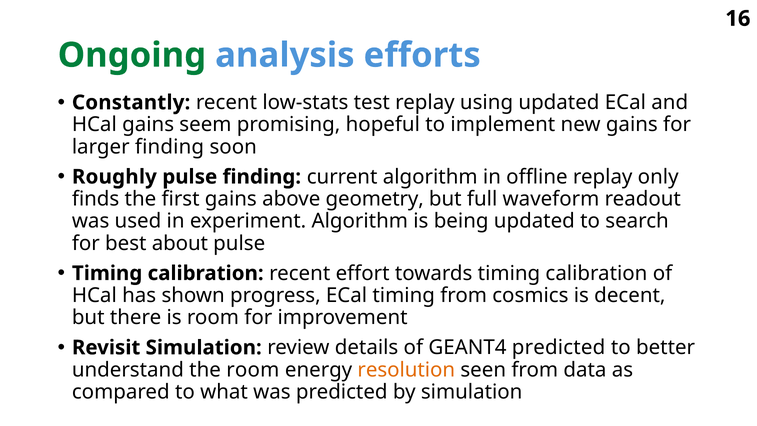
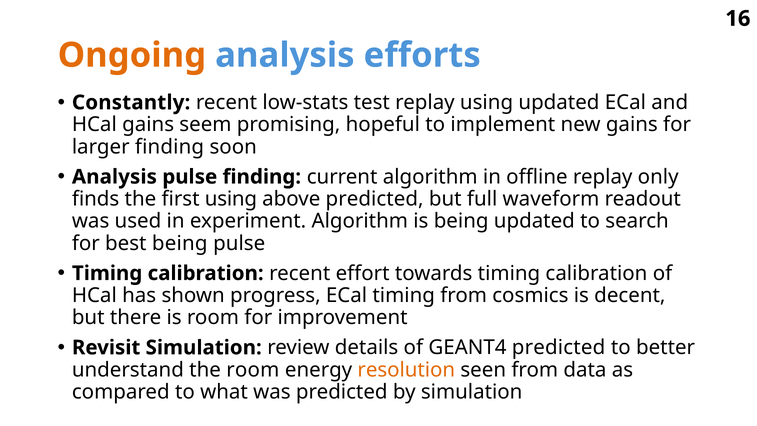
Ongoing colour: green -> orange (132, 55)
Roughly: Roughly -> Analysis (114, 177)
first gains: gains -> using (231, 199)
above geometry: geometry -> predicted (375, 199)
best about: about -> being (180, 243)
